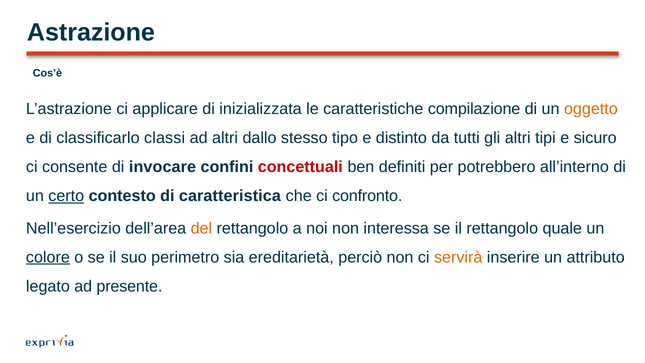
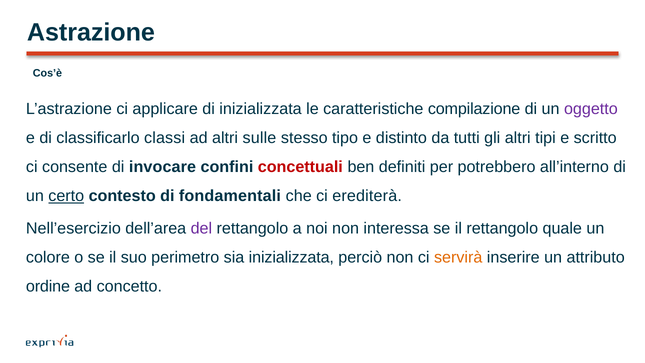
oggetto colour: orange -> purple (591, 109)
dallo: dallo -> sulle (259, 138)
sicuro: sicuro -> scritto (595, 138)
caratteristica: caratteristica -> fondamentali (230, 196)
confronto: confronto -> erediterà (367, 196)
del colour: orange -> purple (201, 228)
colore underline: present -> none (48, 257)
sia ereditarietà: ereditarietà -> inizializzata (291, 257)
legato: legato -> ordine (48, 286)
presente: presente -> concetto (129, 286)
